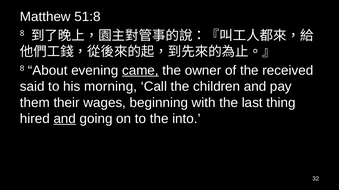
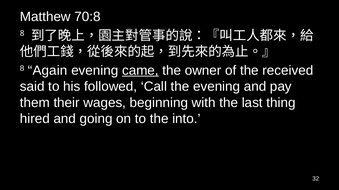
51:8: 51:8 -> 70:8 (88, 17)
About: About -> Again (48, 71)
morning: morning -> followed (111, 87)
the children: children -> evening (217, 87)
and underline: present -> none (65, 119)
